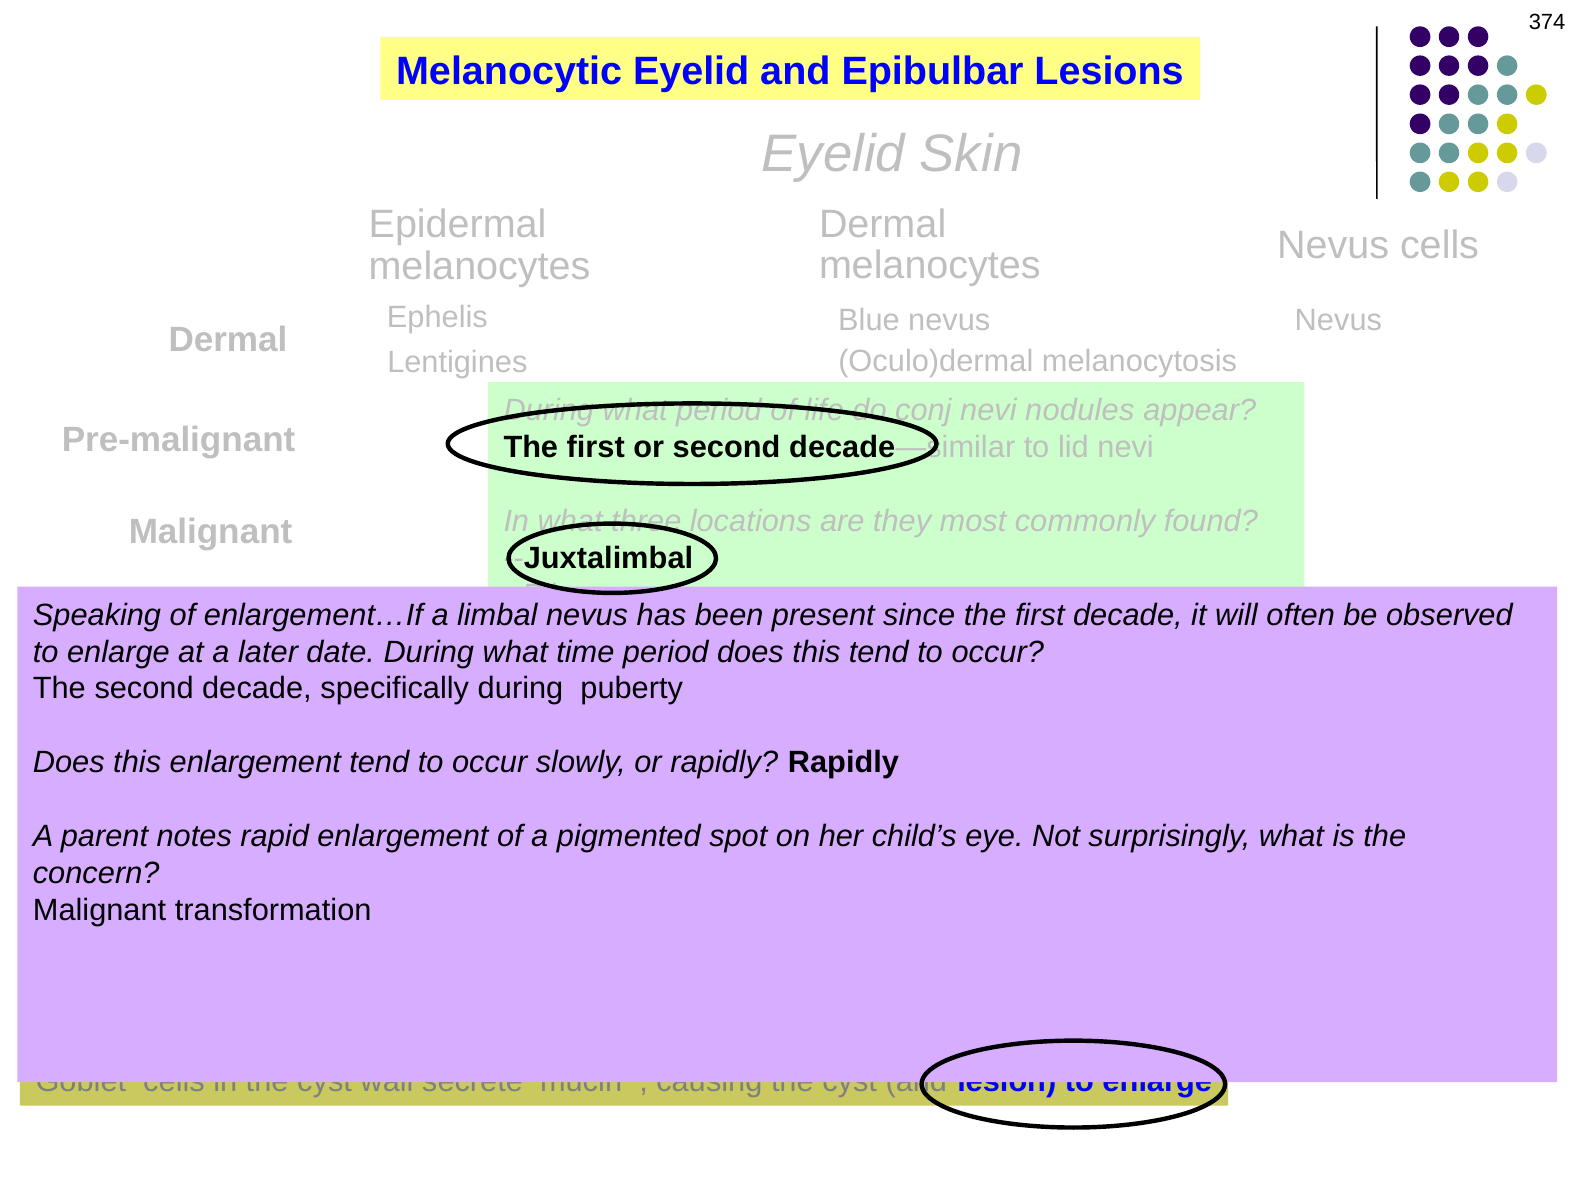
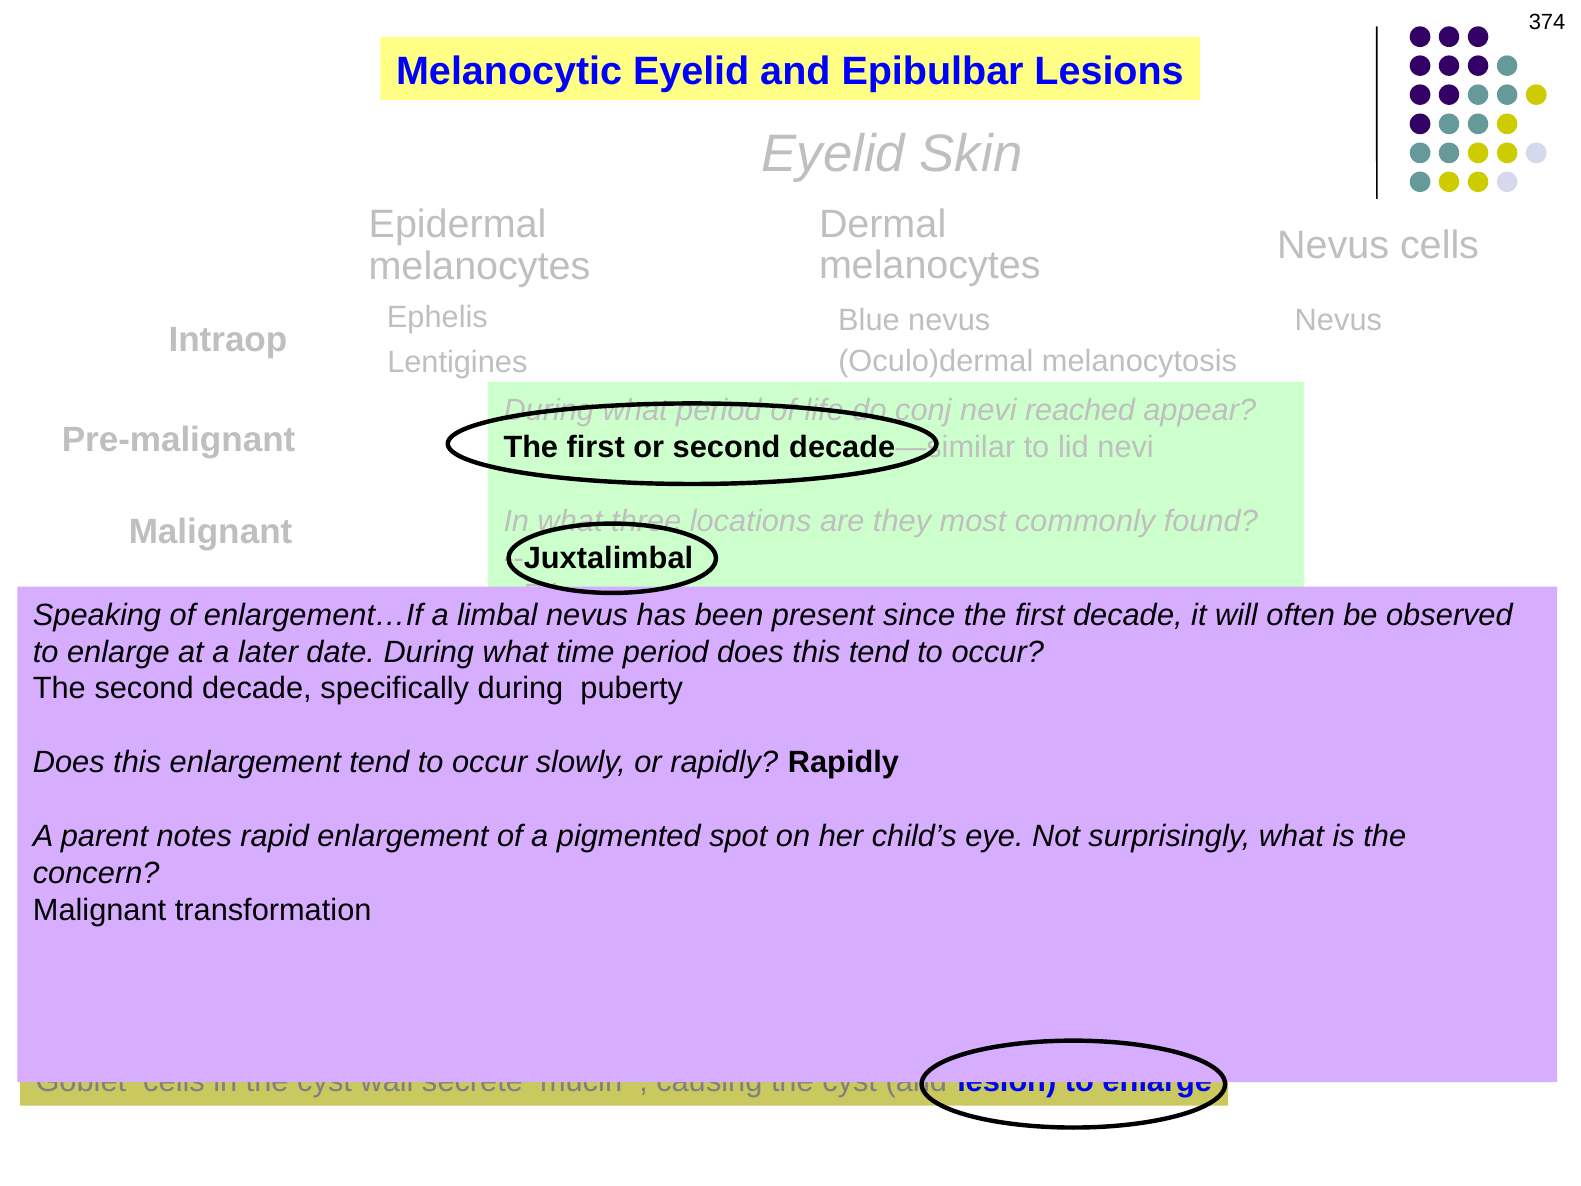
Dermal: Dermal -> Intraop (228, 340)
nodules: nodules -> reached (1080, 410)
